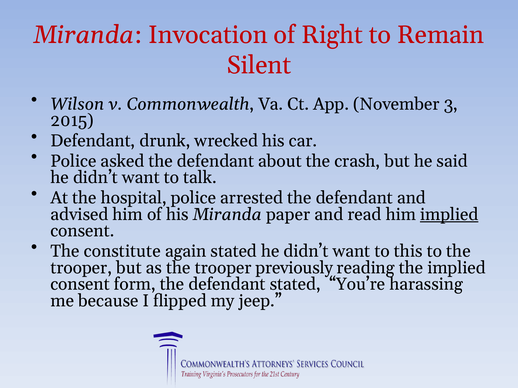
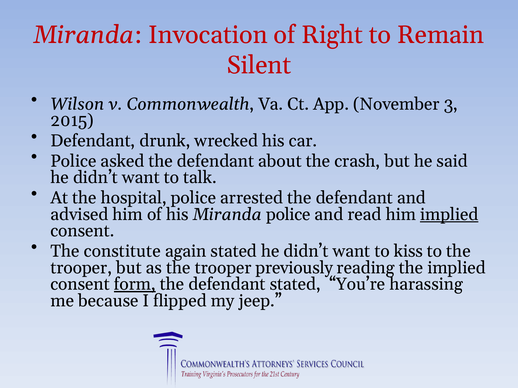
Miranda paper: paper -> police (288, 215)
this: this -> kiss (408, 251)
form underline: none -> present (135, 285)
